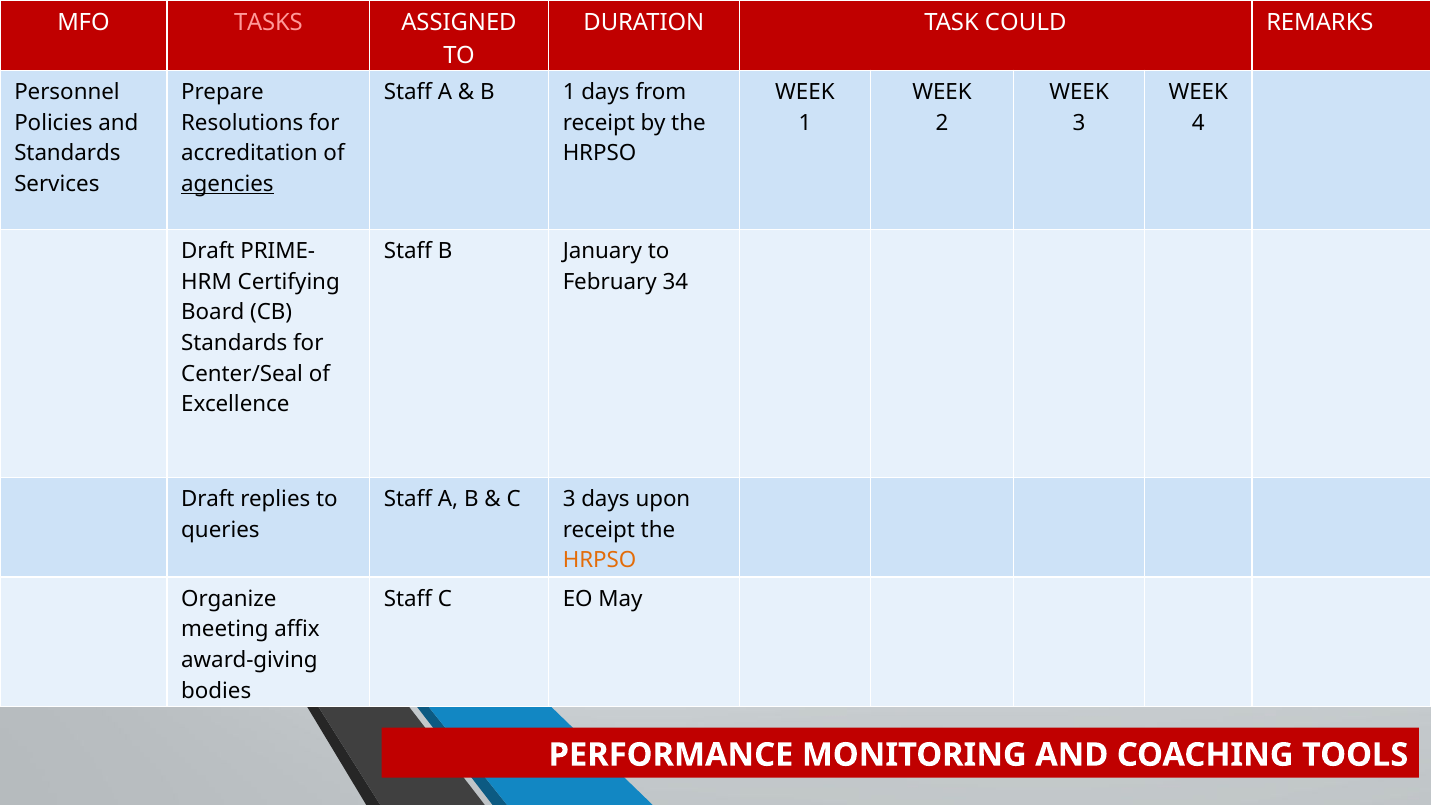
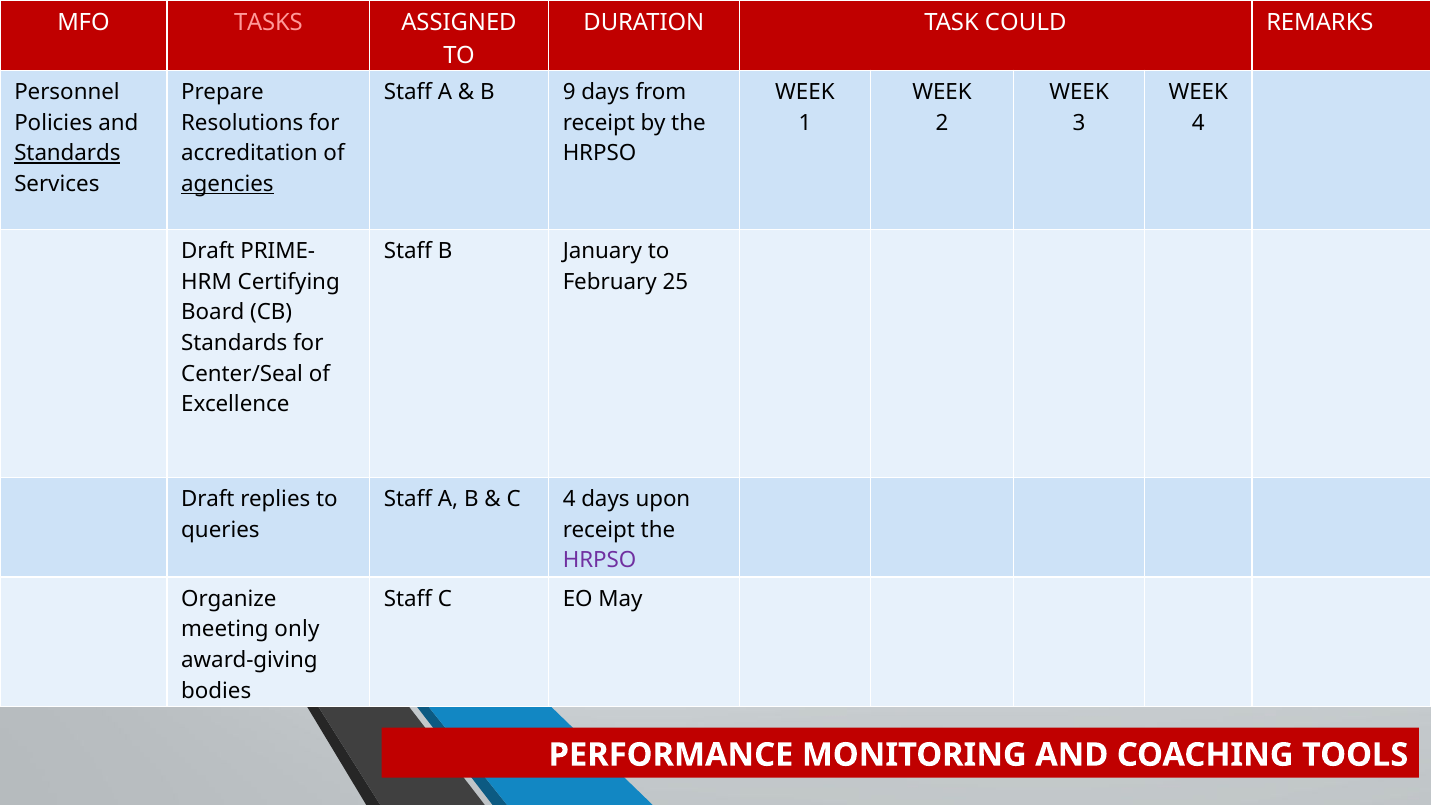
B 1: 1 -> 9 (569, 92)
Standards underline: none -> present (67, 153)
34: 34 -> 25 (675, 282)
C 3: 3 -> 4 (569, 499)
HRPSO colour: orange -> purple (600, 560)
affix: affix -> only (297, 630)
